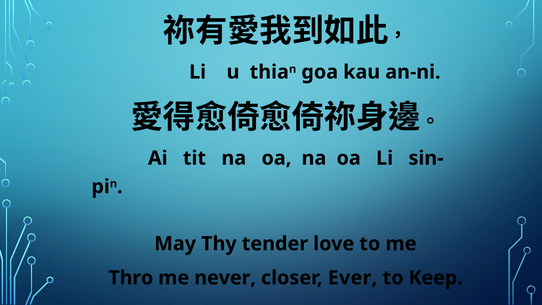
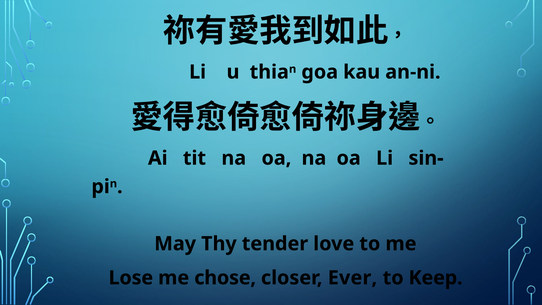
Thro: Thro -> Lose (131, 278)
never: never -> chose (225, 278)
